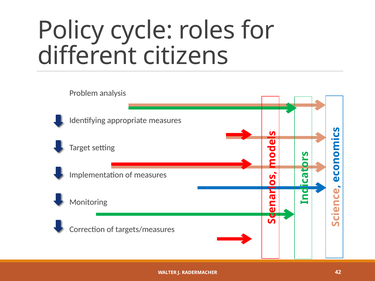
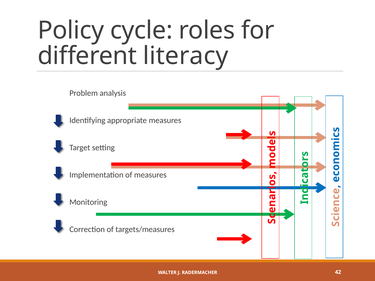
citizens: citizens -> literacy (186, 56)
